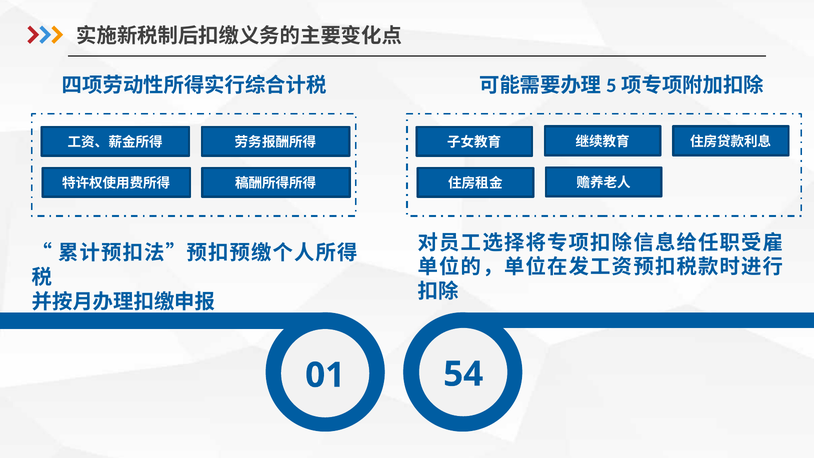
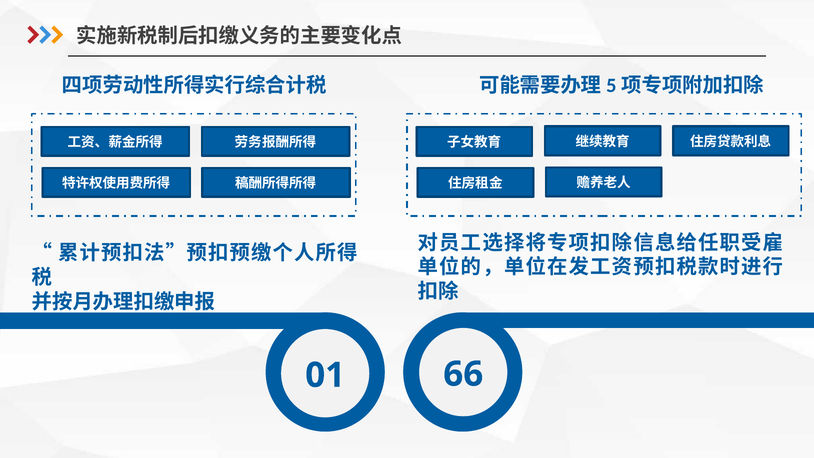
54: 54 -> 66 (463, 374)
